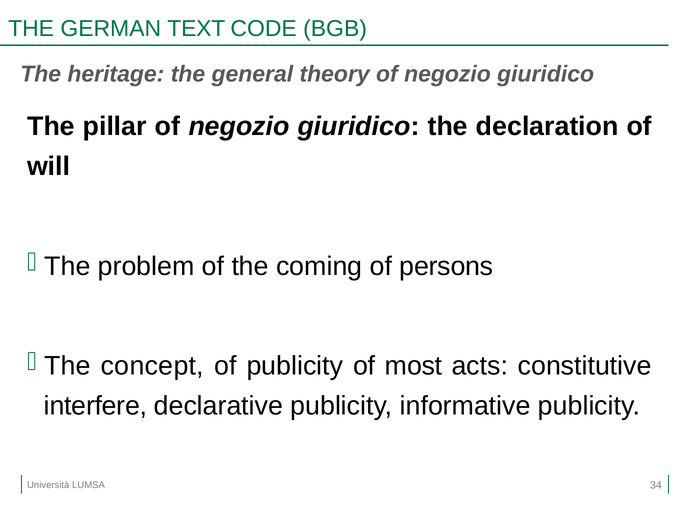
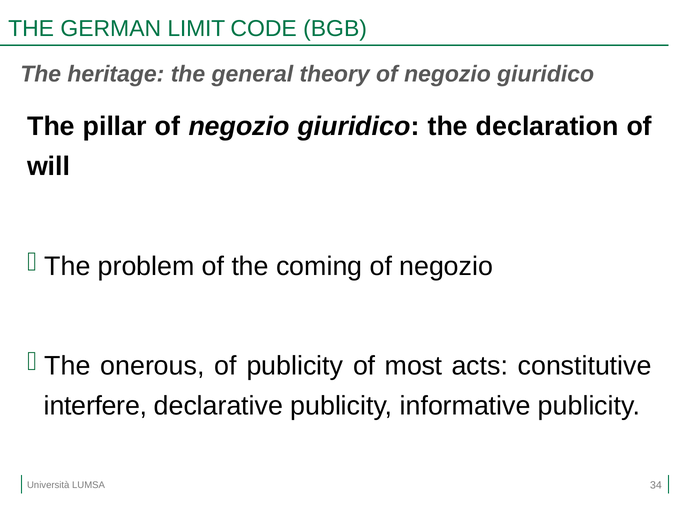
TEXT: TEXT -> LIMIT (196, 29)
persons: persons -> negozio (446, 266)
concept: concept -> onerous (152, 366)
